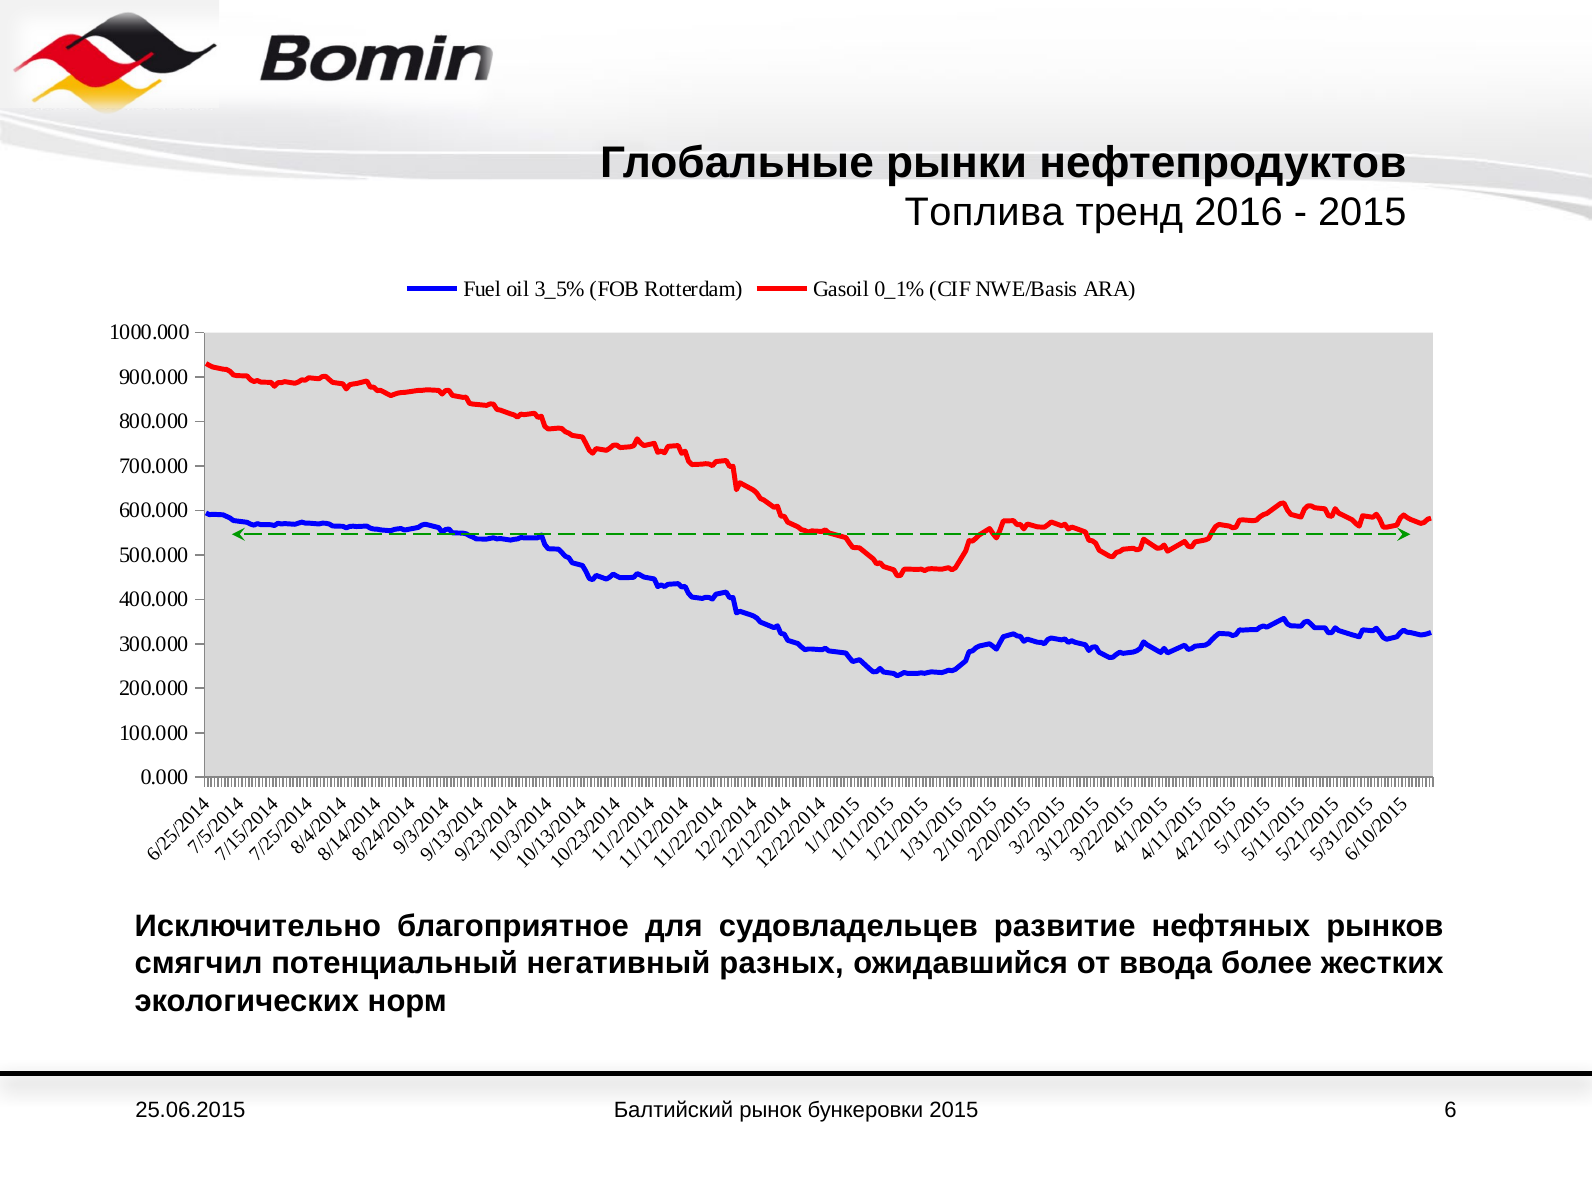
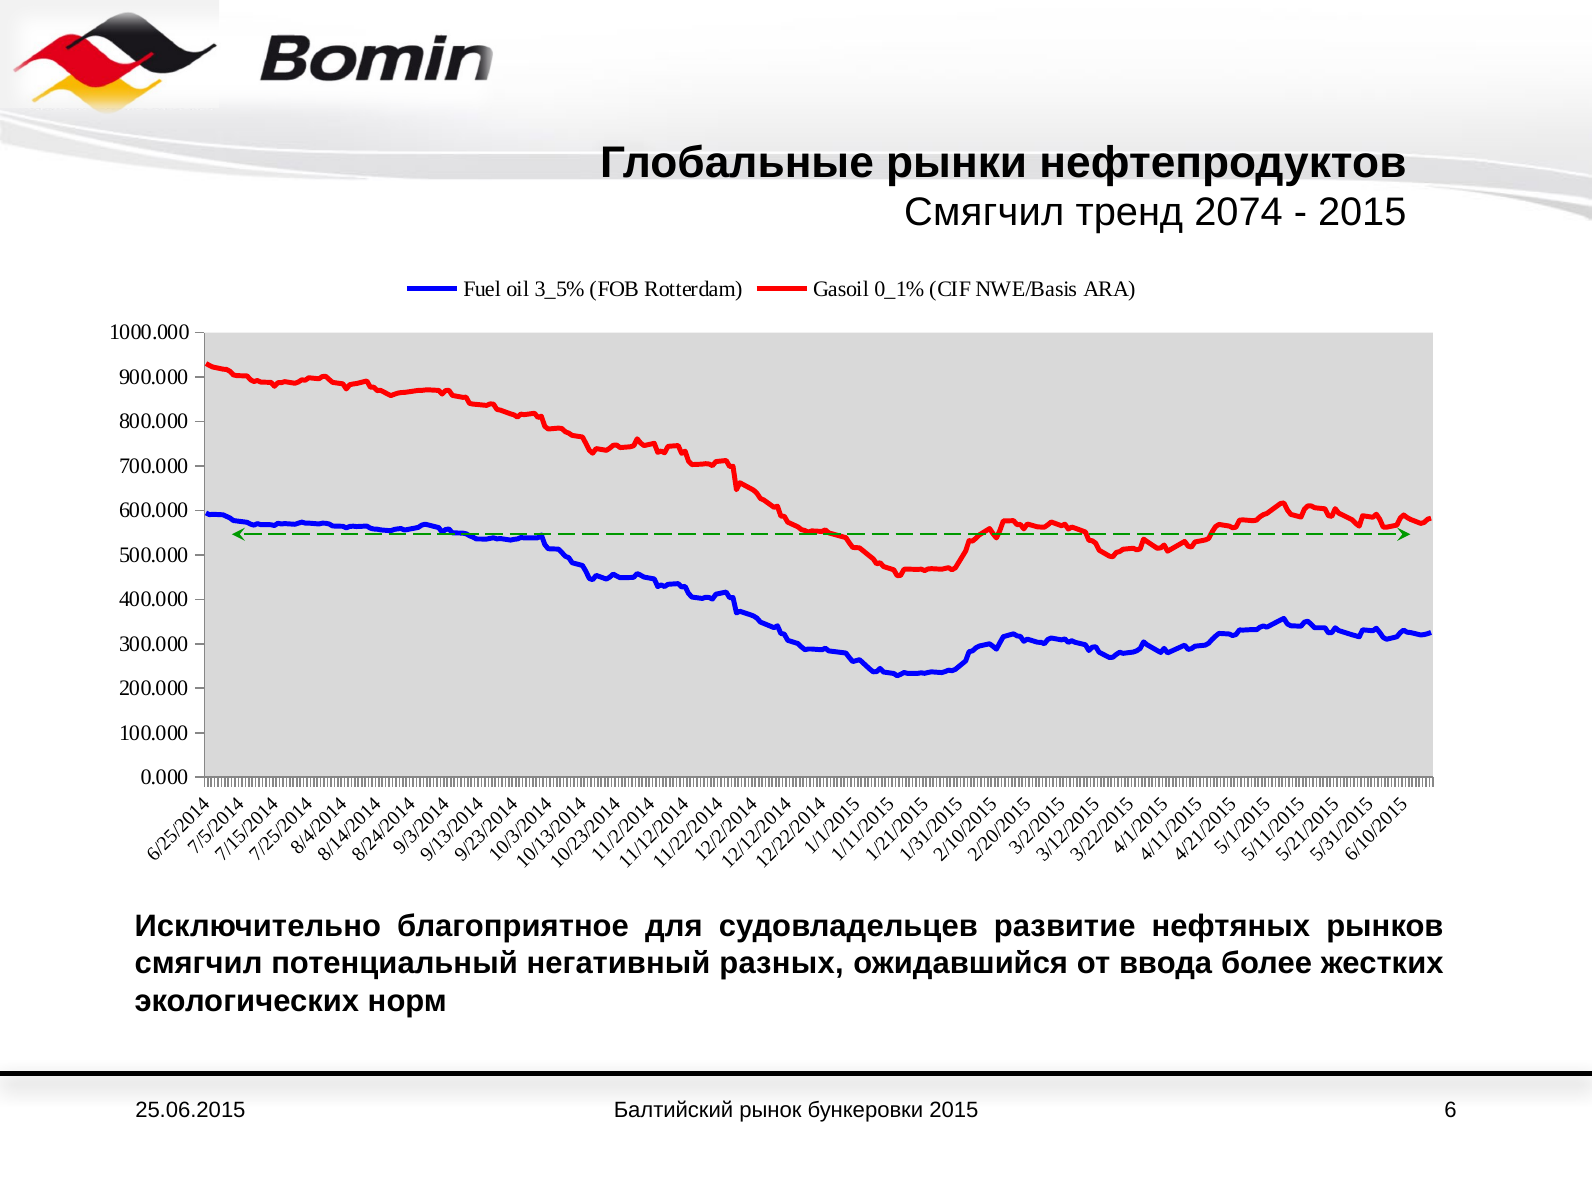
Топлива: Топлива -> Смягчил (984, 213)
2016: 2016 -> 2074 (1239, 213)
